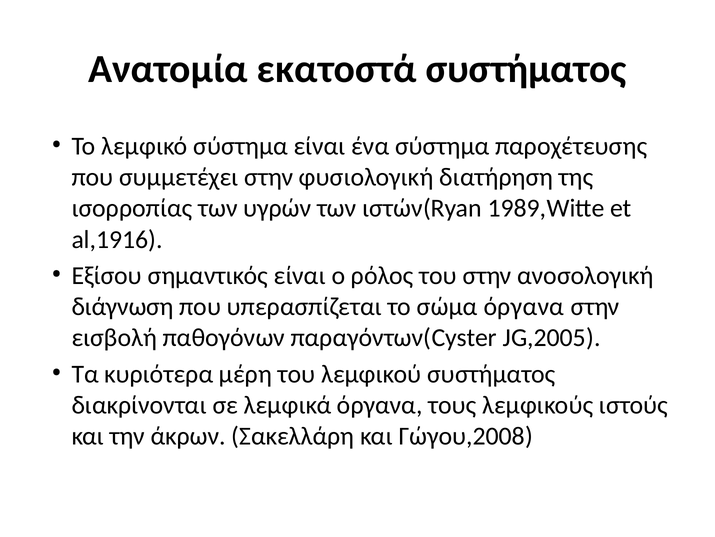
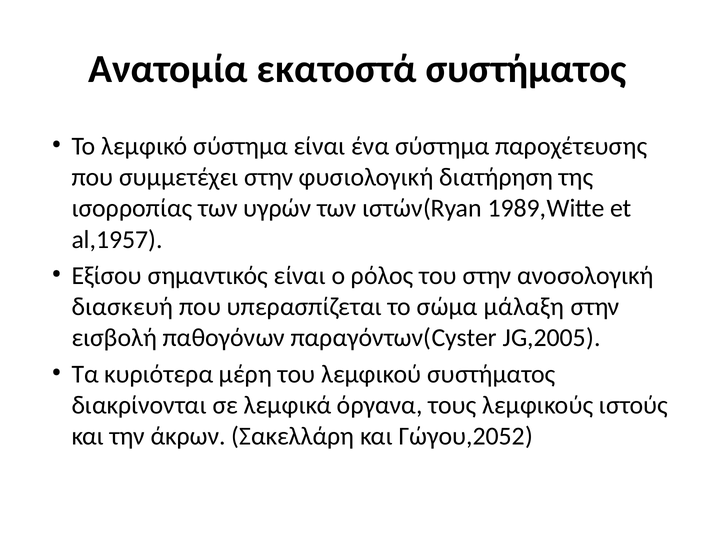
al,1916: al,1916 -> al,1957 (117, 239)
διάγνωση: διάγνωση -> διασκευή (122, 306)
σώμα όργανα: όργανα -> μάλαξη (524, 306)
Γώγου,2008: Γώγου,2008 -> Γώγου,2052 (466, 436)
